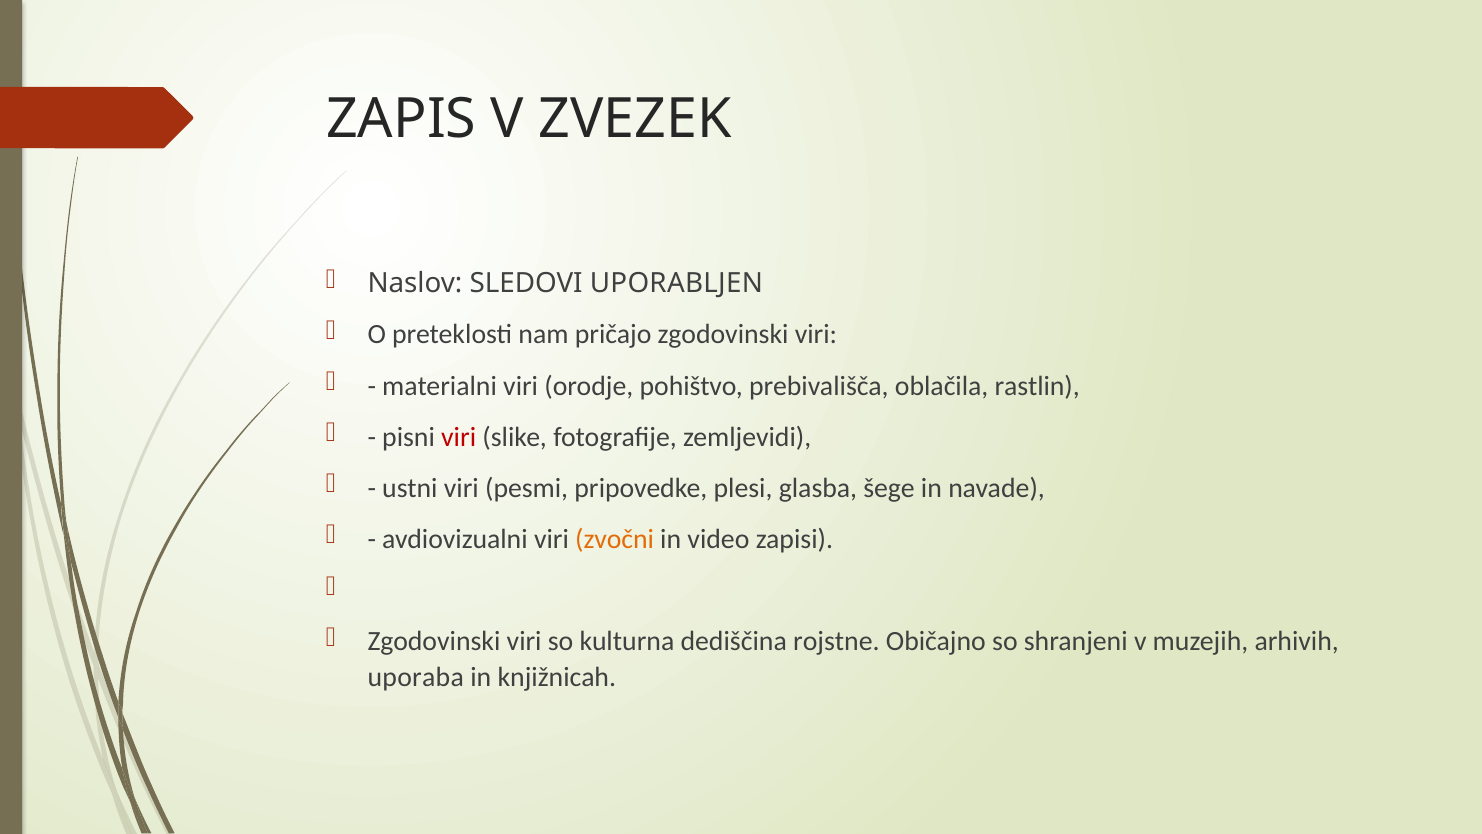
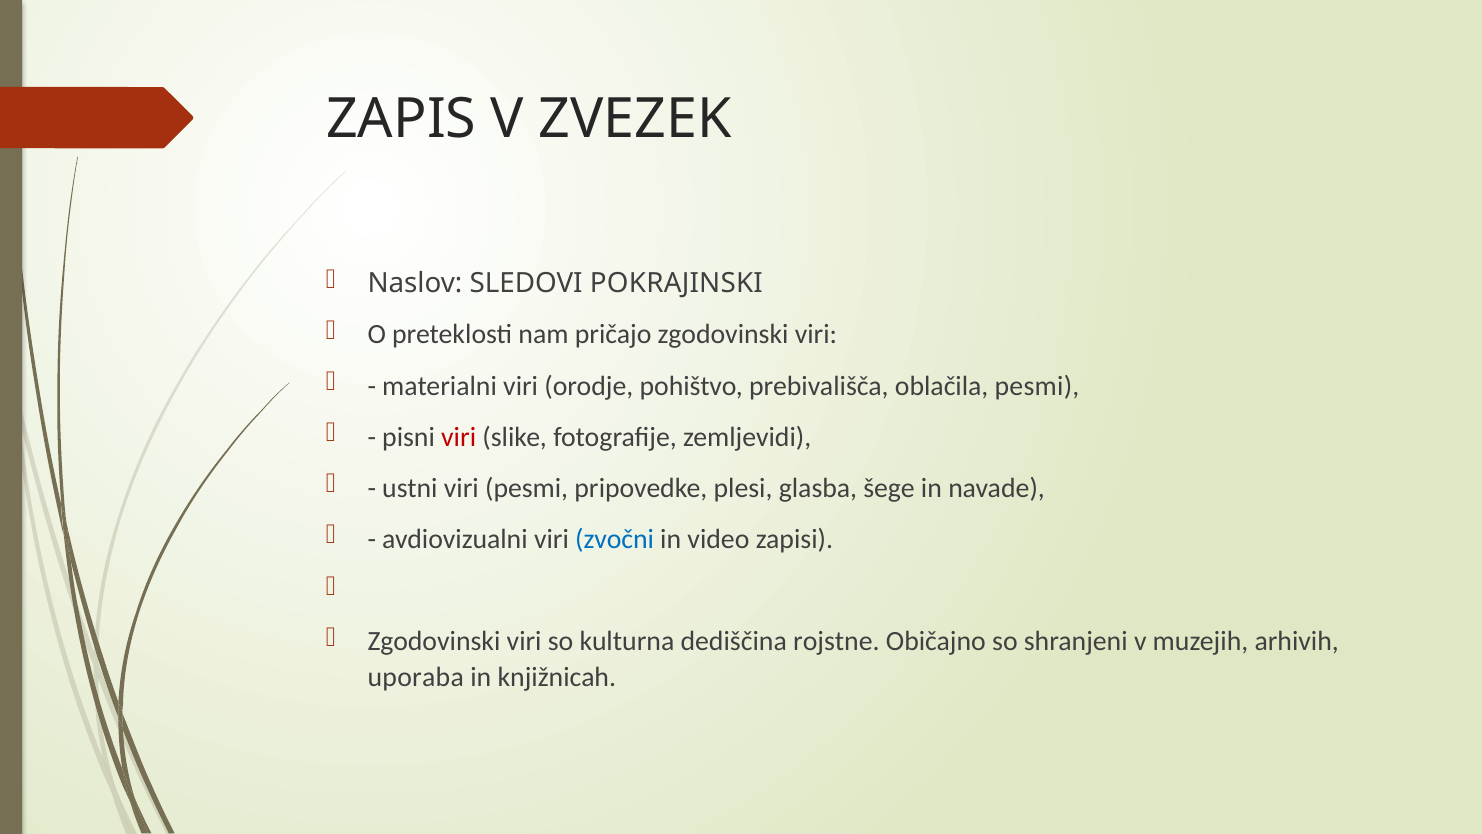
UPORABLJEN: UPORABLJEN -> POKRAJINSKI (676, 284)
oblačila rastlin: rastlin -> pesmi (1037, 386)
zvočni colour: orange -> blue (615, 539)
